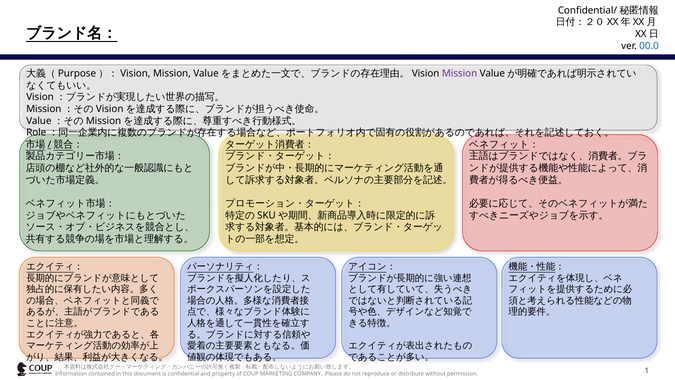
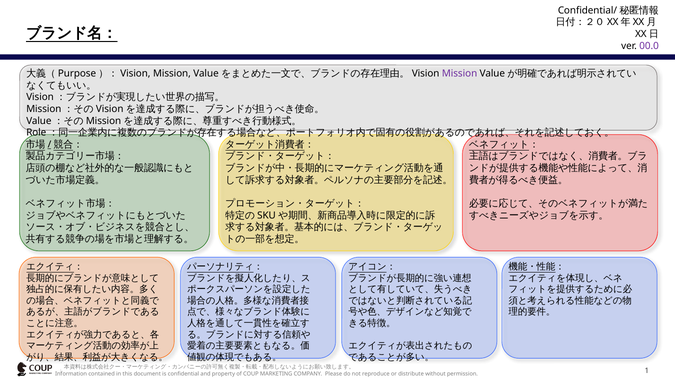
00.0 colour: blue -> purple (649, 46)
